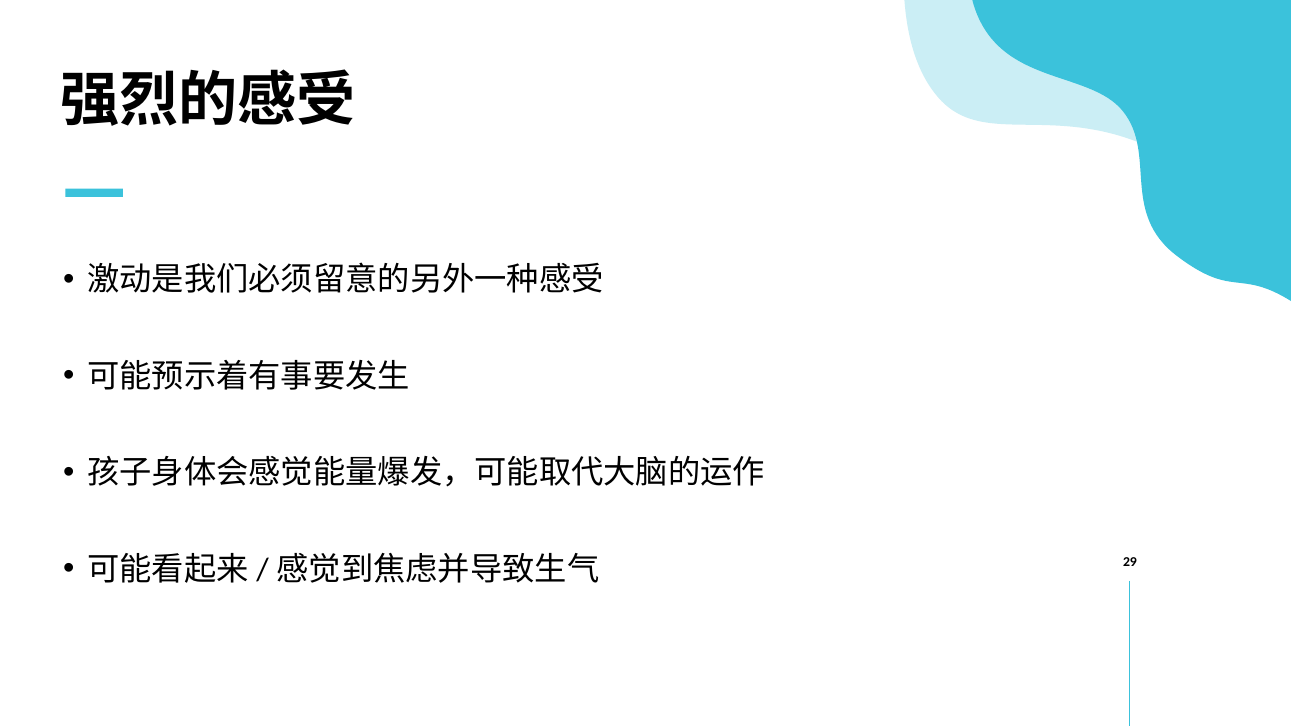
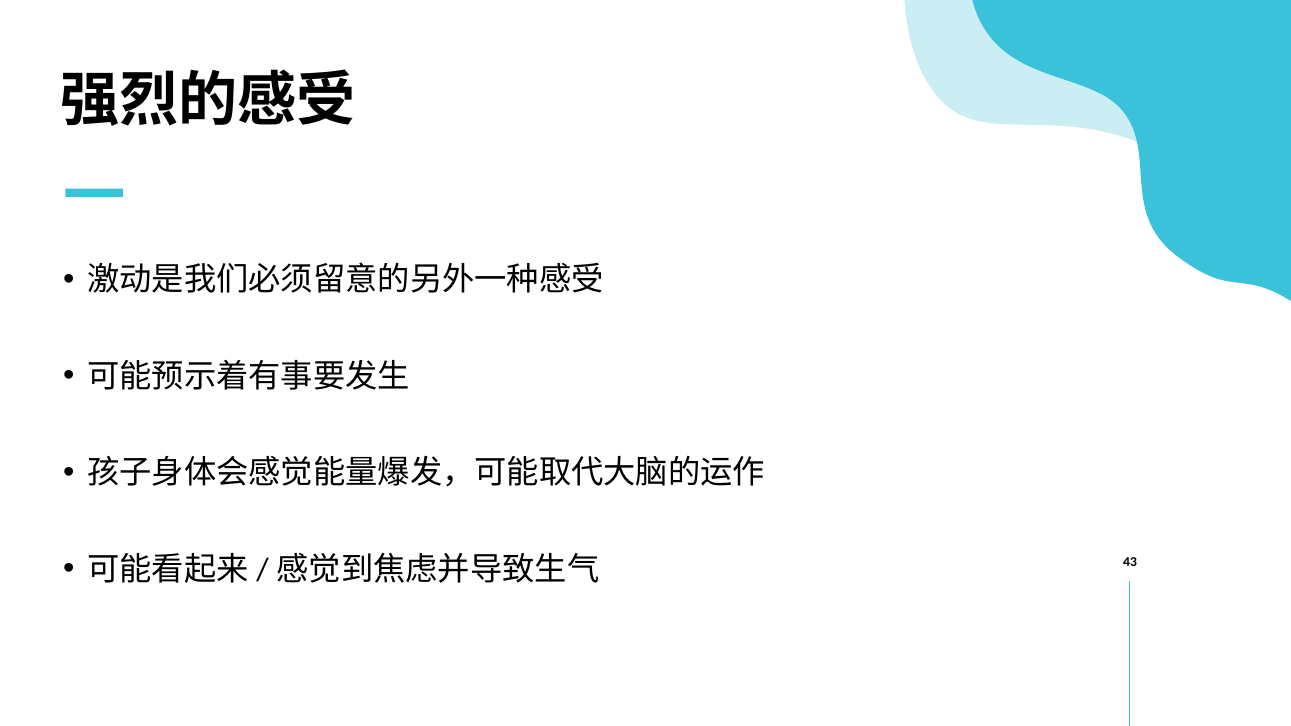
29: 29 -> 43 (1130, 562)
